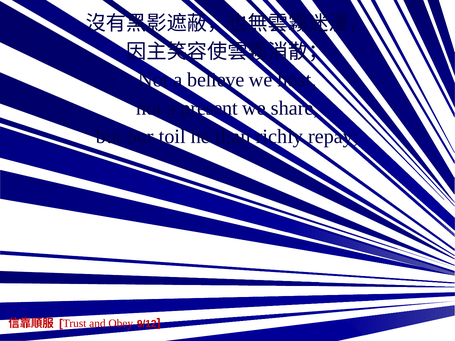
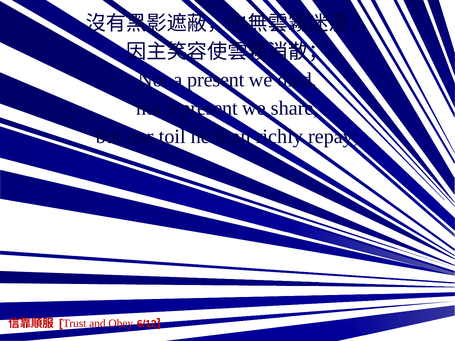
believe: believe -> present (216, 80)
host: host -> died (297, 80)
9/12: 9/12 -> 6/12 (147, 324)
